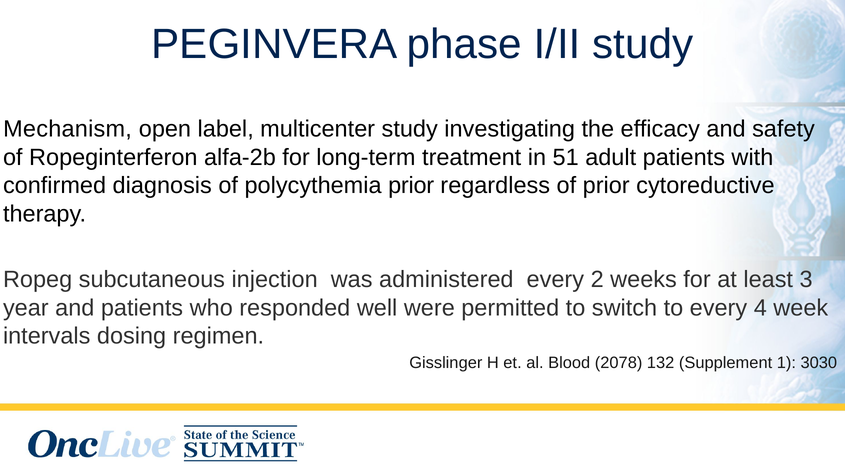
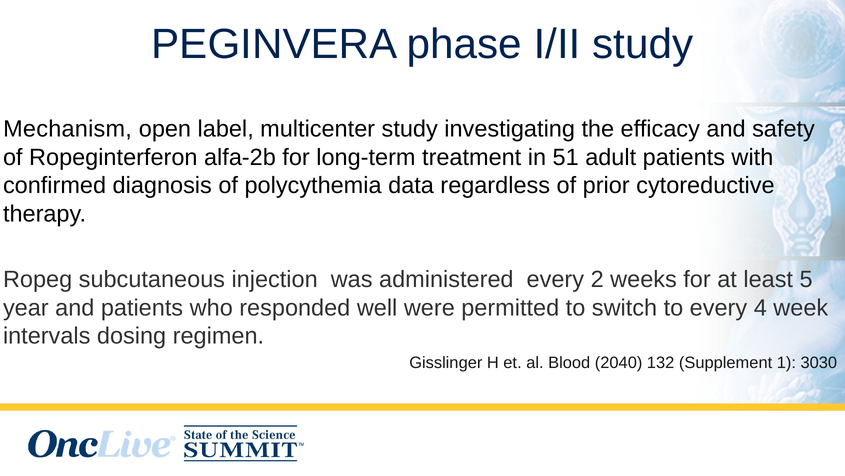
polycythemia prior: prior -> data (411, 186)
3: 3 -> 5 (806, 279)
2078: 2078 -> 2040 (619, 363)
